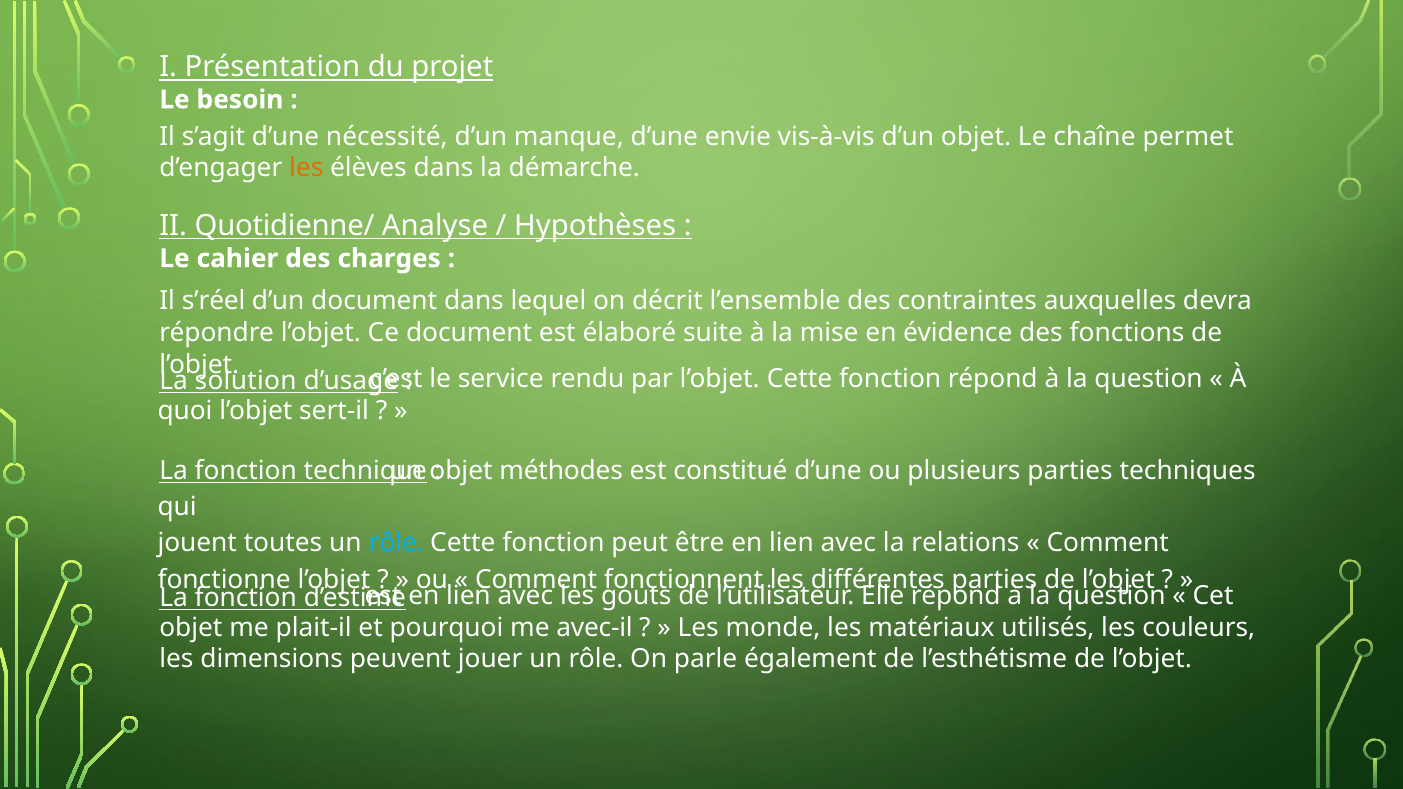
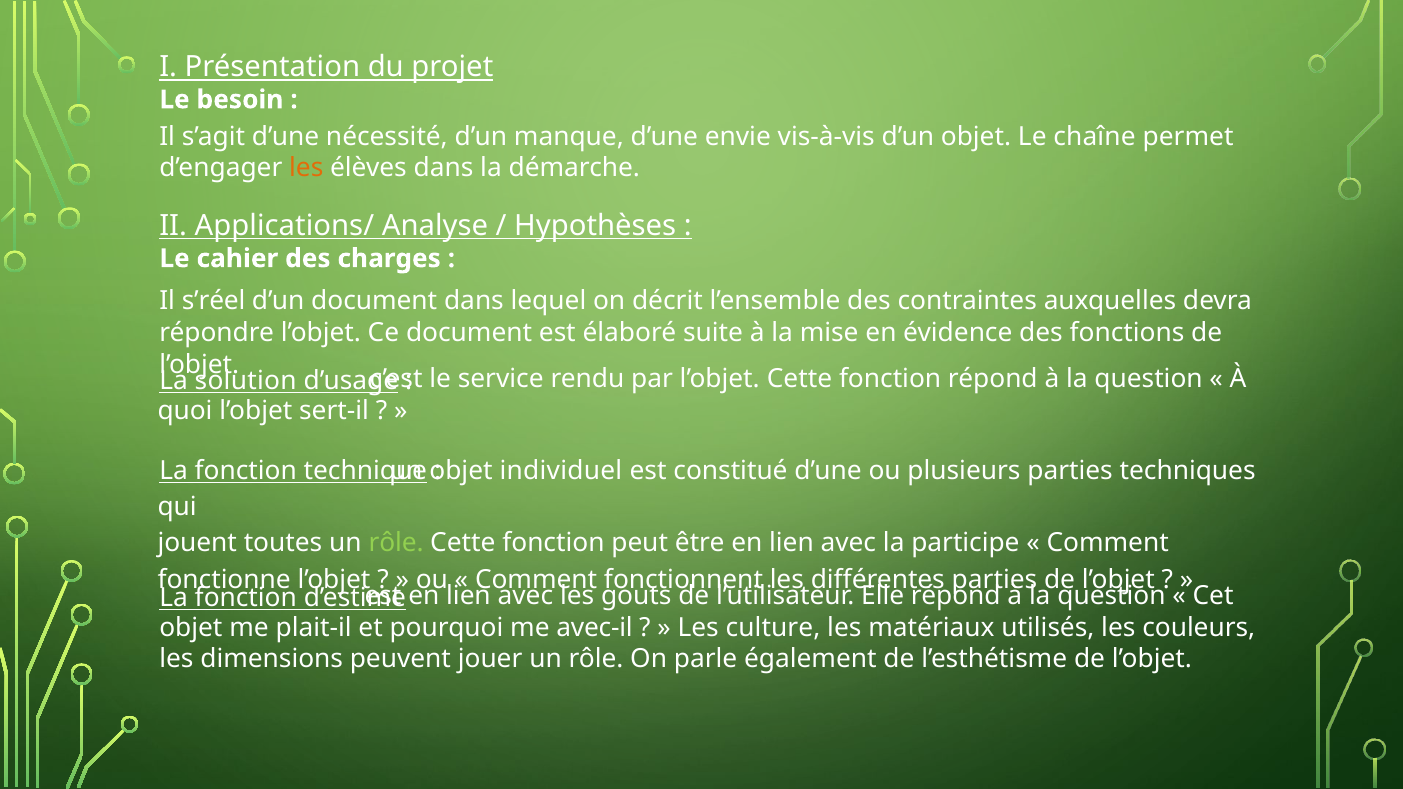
Quotidienne/: Quotidienne/ -> Applications/ (284, 225)
méthodes: méthodes -> individuel (561, 471)
rôle colour: light blue -> light green (396, 543)
relations: relations -> participe (965, 543)
monde: monde -> culture (773, 628)
